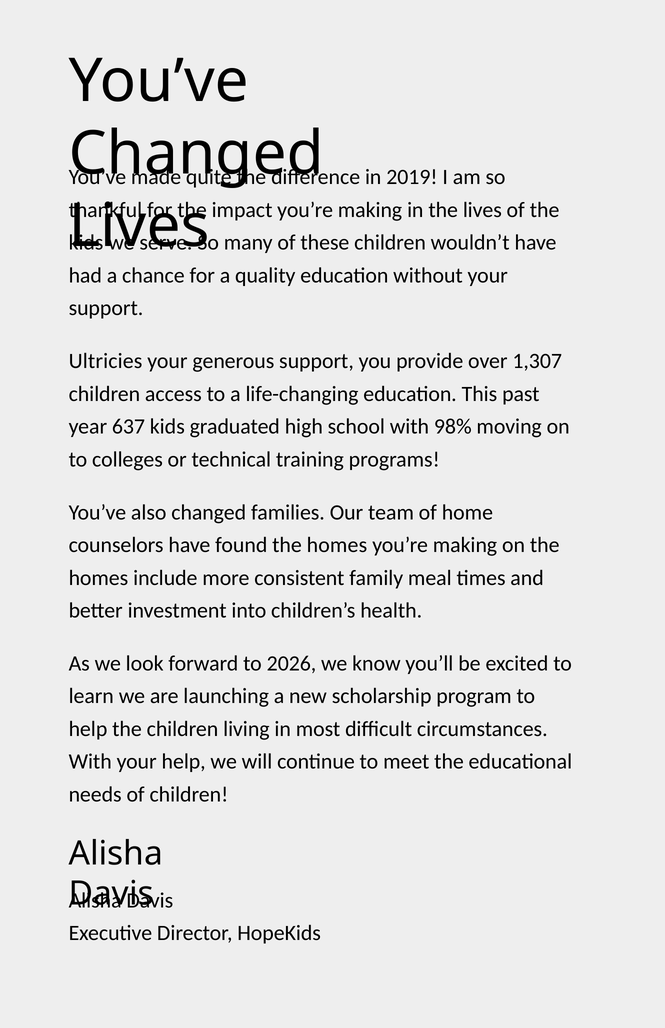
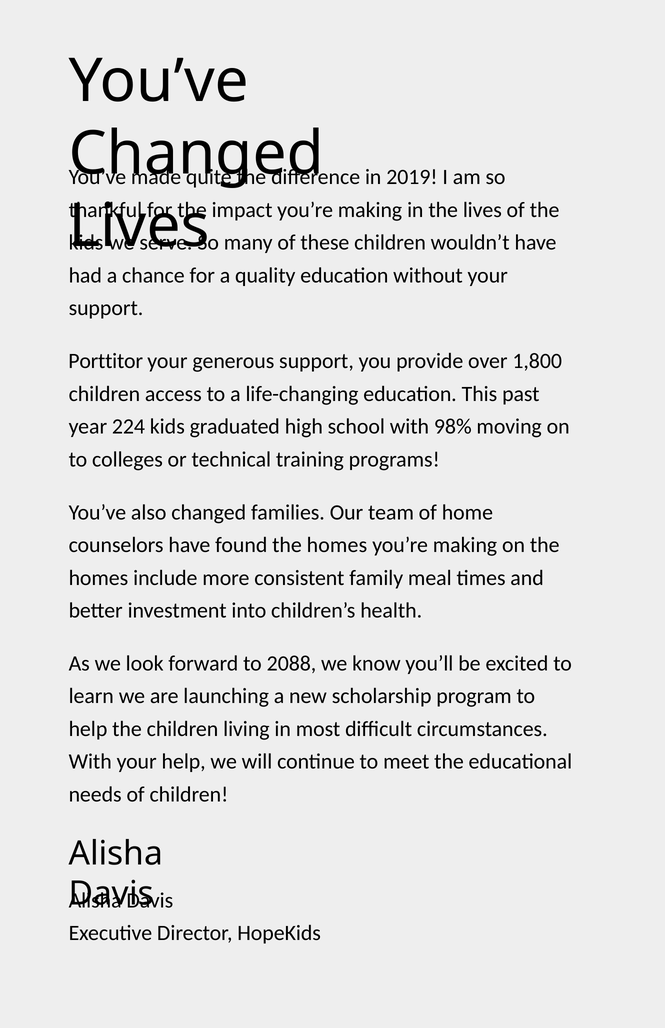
Ultricies: Ultricies -> Porttitor (106, 361)
1,307: 1,307 -> 1,800 (537, 361)
637: 637 -> 224 (129, 427)
2026: 2026 -> 2088 (292, 663)
